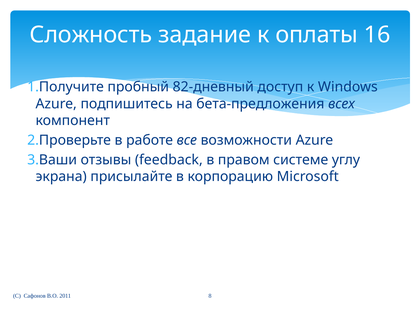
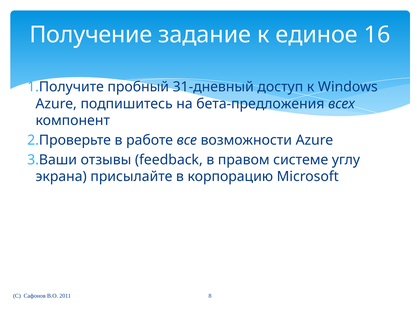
Сложность: Сложность -> Получение (91, 35)
оплаты: оплаты -> единое (317, 35)
82-дневный: 82-дневный -> 31-дневный (213, 87)
